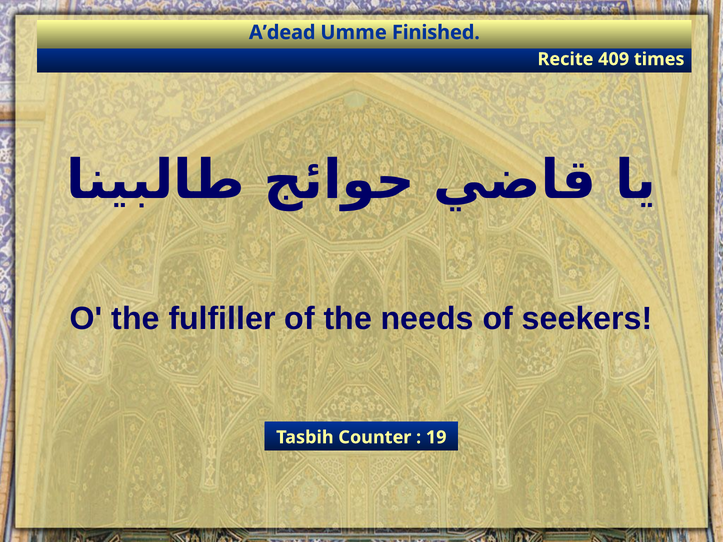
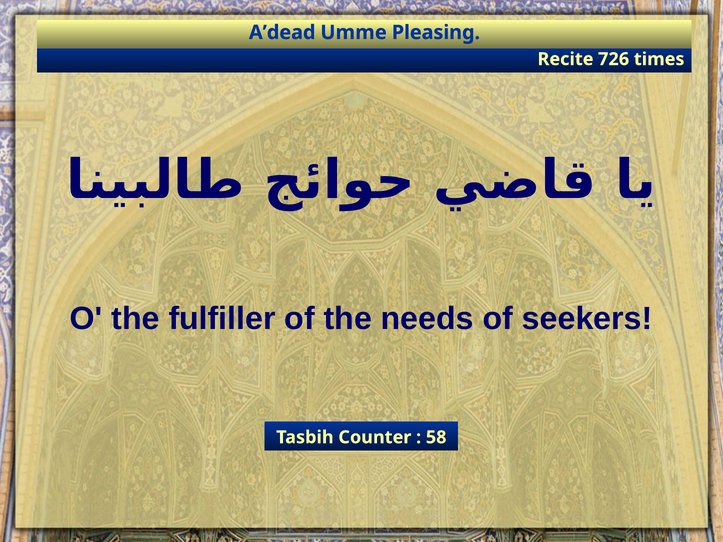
Finished: Finished -> Pleasing (436, 33)
409: 409 -> 726 (614, 59)
19: 19 -> 58 (436, 438)
